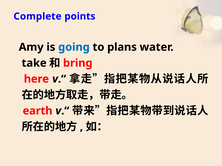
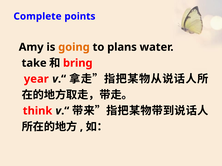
going colour: blue -> orange (74, 47)
here: here -> year (36, 79)
earth: earth -> think (38, 111)
